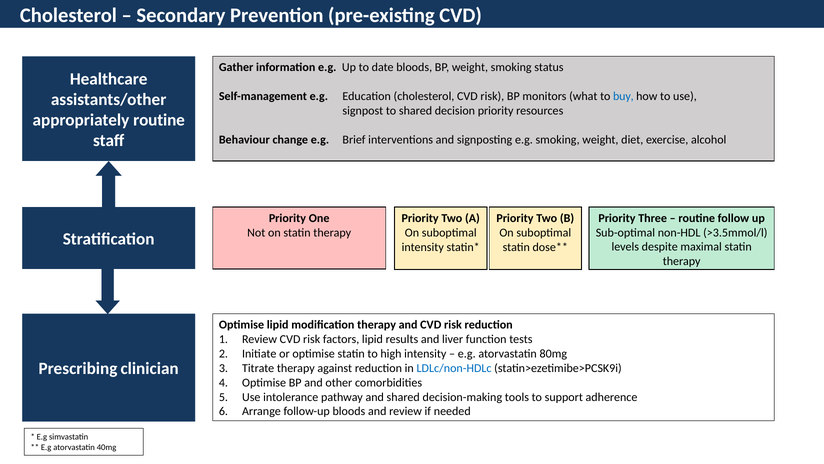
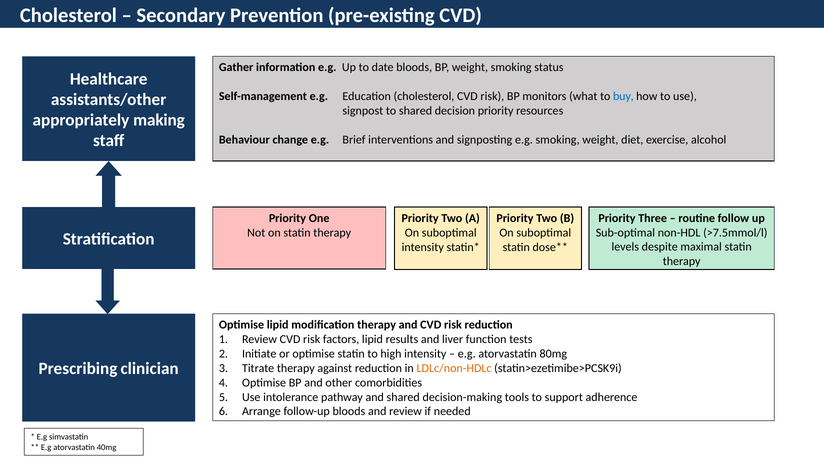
appropriately routine: routine -> making (159, 120)
>3.5mmol/l: >3.5mmol/l -> >7.5mmol/l (735, 232)
LDLc/non-HDLc colour: blue -> orange (454, 368)
